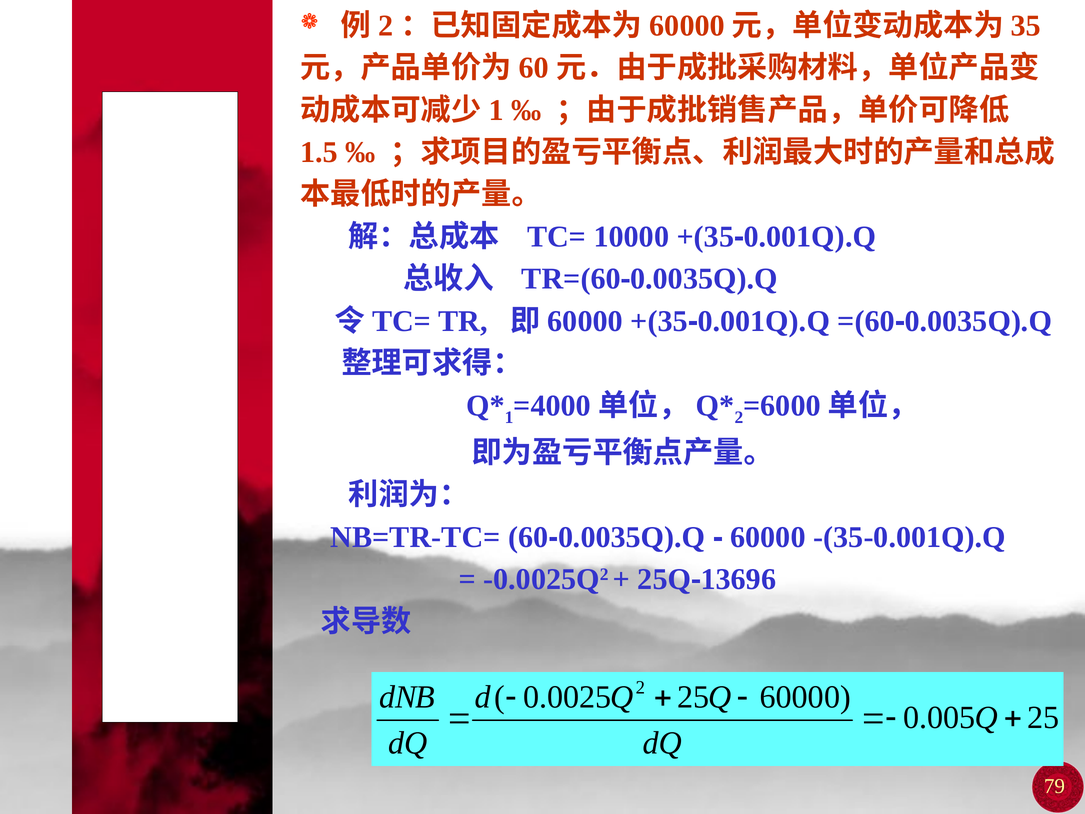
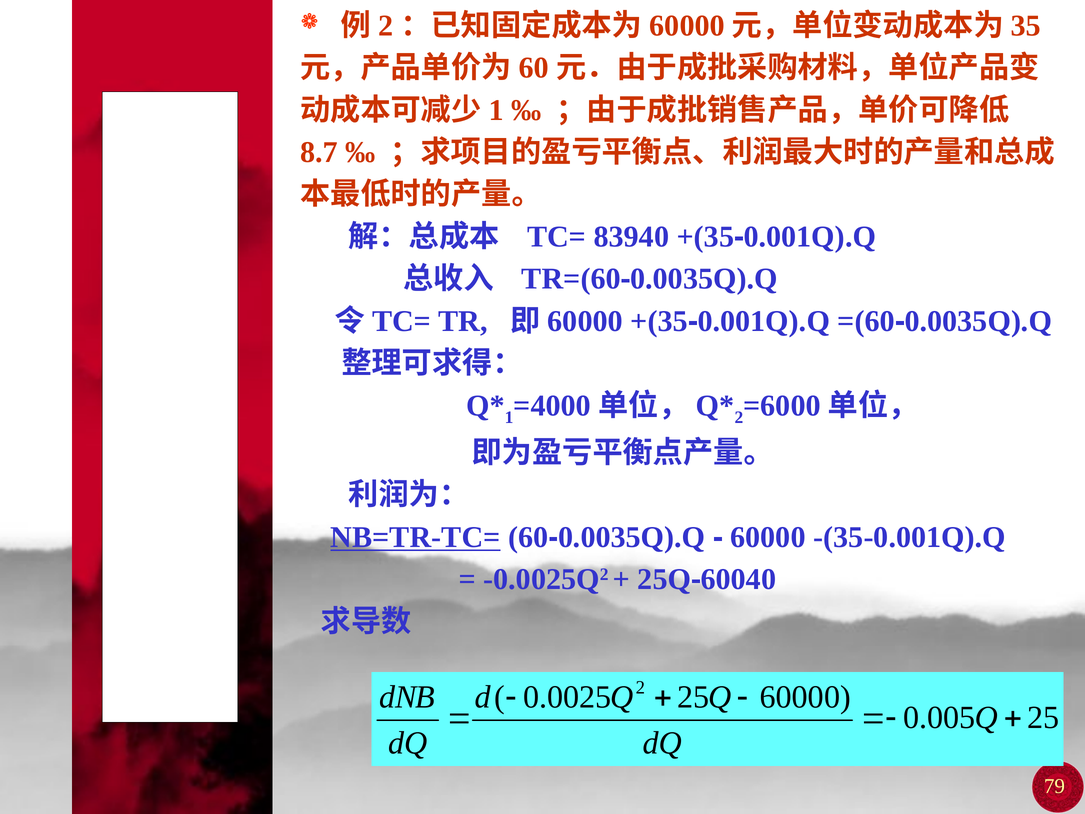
1.5: 1.5 -> 8.7 (319, 152)
10000: 10000 -> 83940 (631, 237)
NB=TR-TC= underline: none -> present (415, 537)
13696: 13696 -> 60040 (738, 579)
